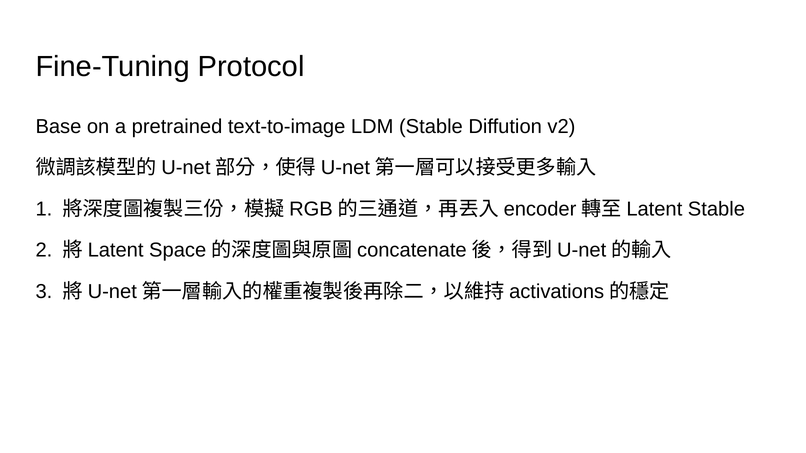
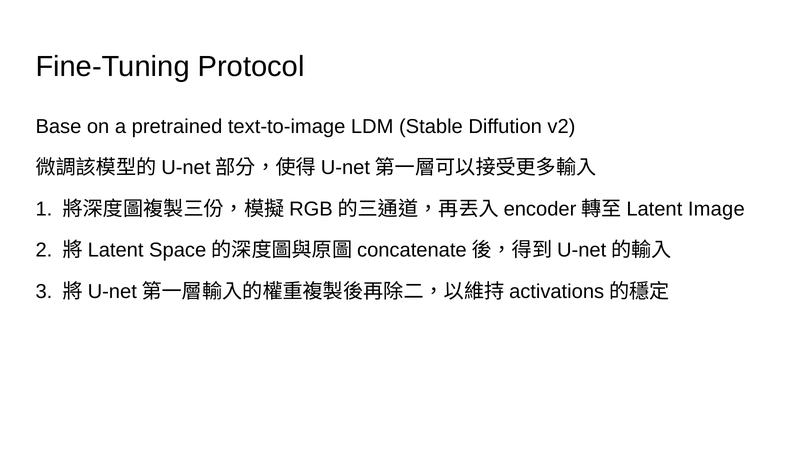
Stable: Stable -> Image (716, 209)
